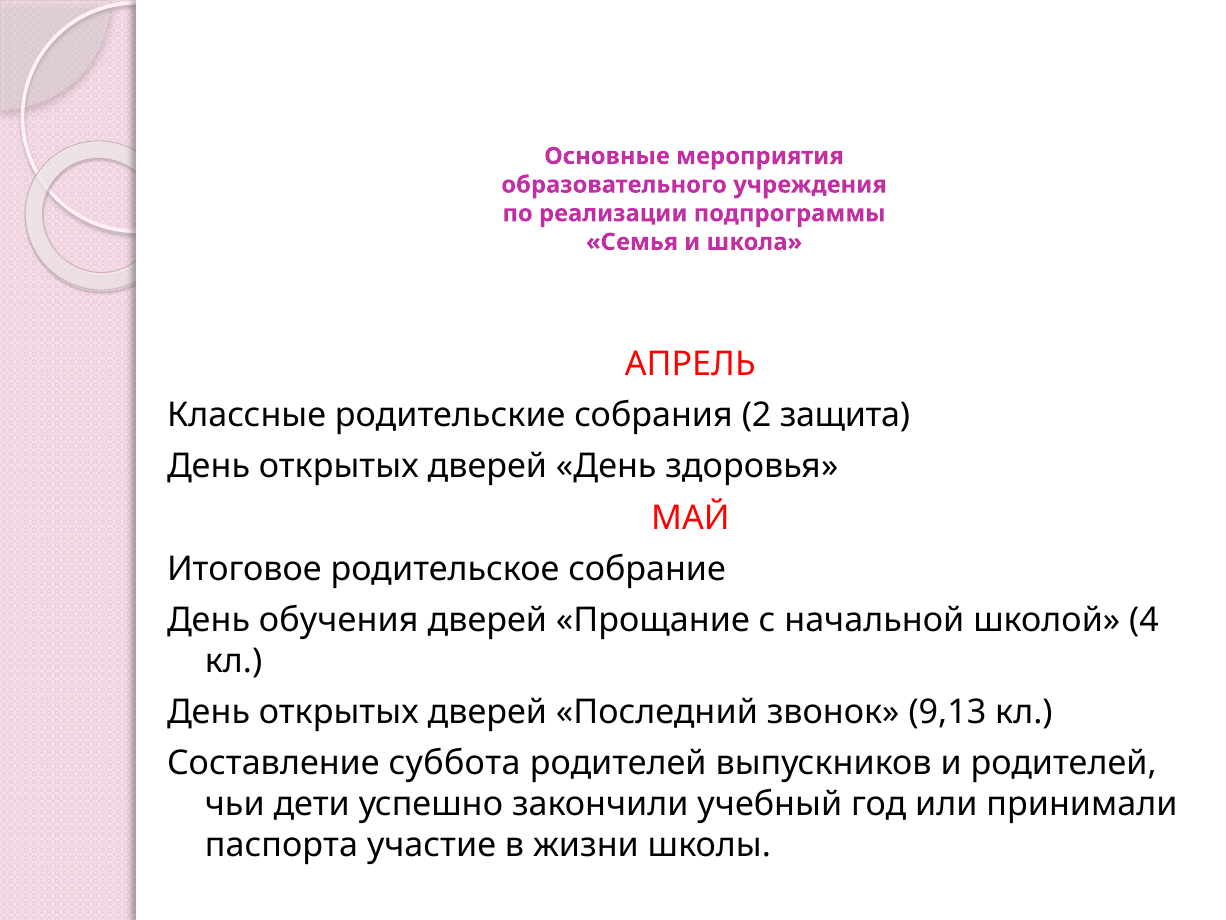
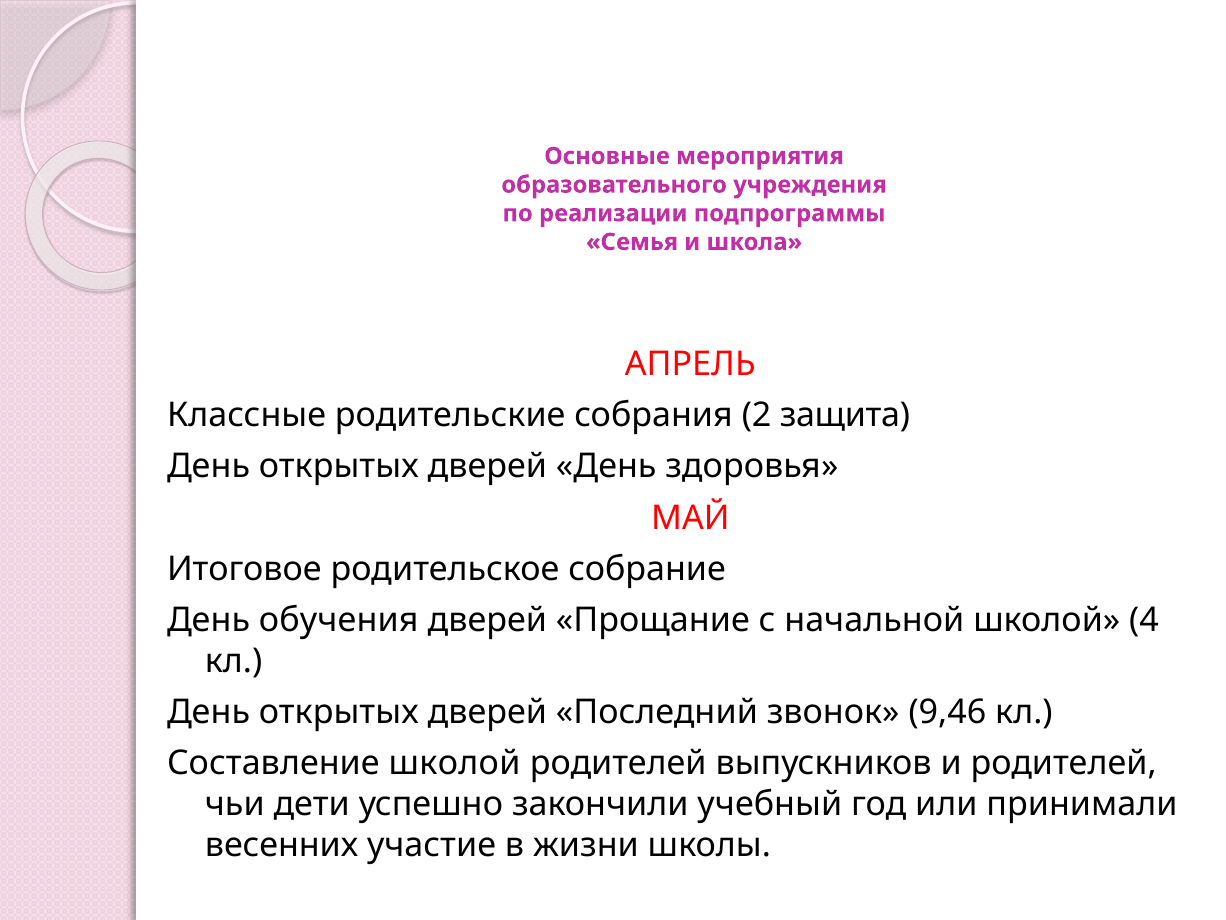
9,13: 9,13 -> 9,46 (947, 712)
Составление суббота: суббота -> школой (455, 763)
паспорта: паспорта -> весенних (282, 845)
